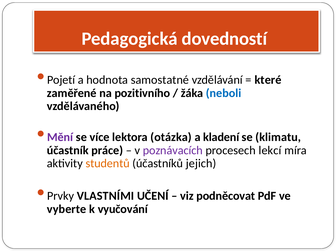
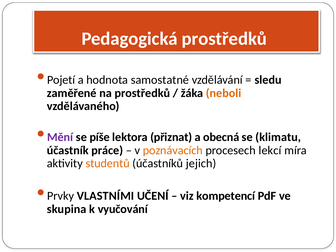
Pedagogická dovedností: dovedností -> prostředků (224, 39)
které: které -> sledu (268, 80)
na pozitivního: pozitivního -> prostředků (142, 93)
neboli colour: blue -> orange (224, 93)
více: více -> píše (100, 137)
otázka: otázka -> přiznat (171, 137)
kladení: kladení -> obecná (221, 137)
poznávacích colour: purple -> orange (173, 150)
podněcovat: podněcovat -> kompetencí (226, 196)
vyberte: vyberte -> skupina (67, 209)
